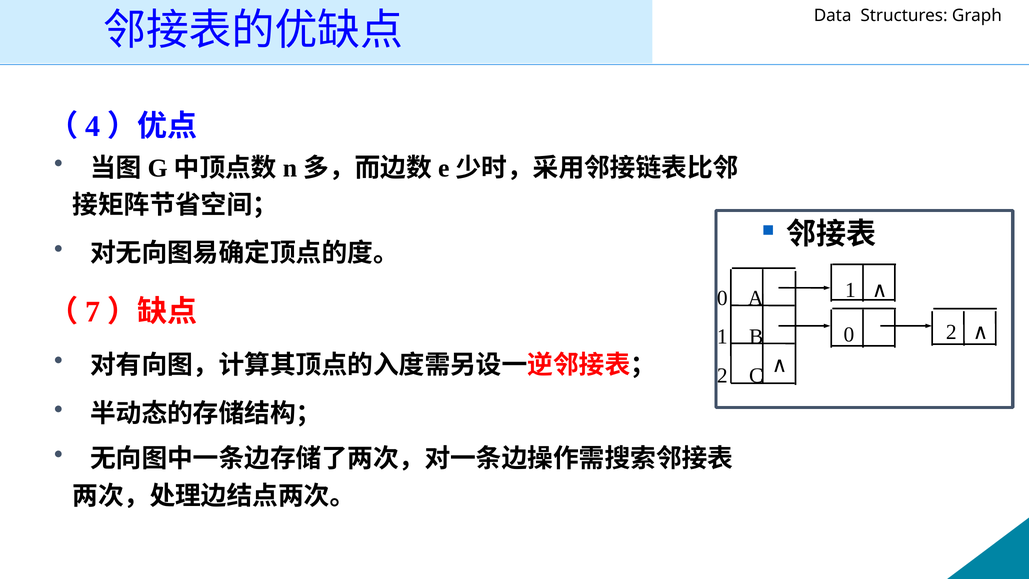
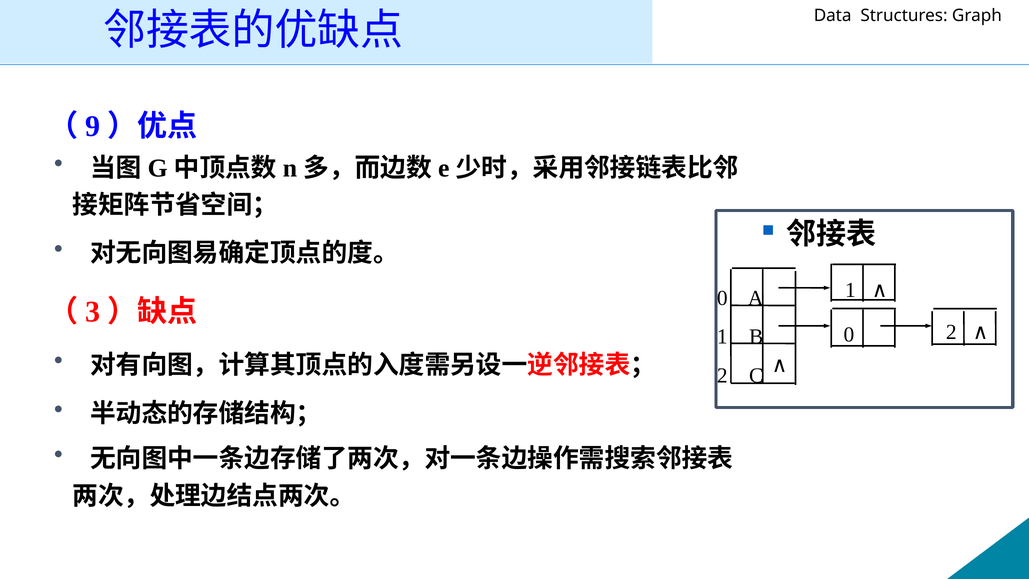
4: 4 -> 9 (93, 126)
7: 7 -> 3 (93, 312)
